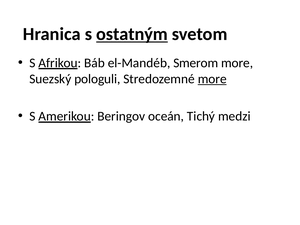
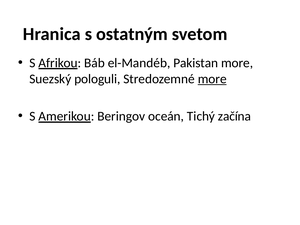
ostatným underline: present -> none (132, 34)
Smerom: Smerom -> Pakistan (196, 63)
medzi: medzi -> začína (234, 116)
